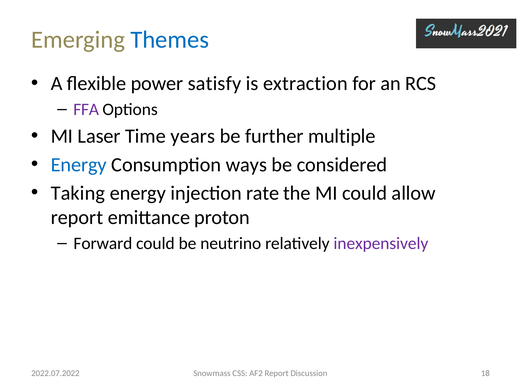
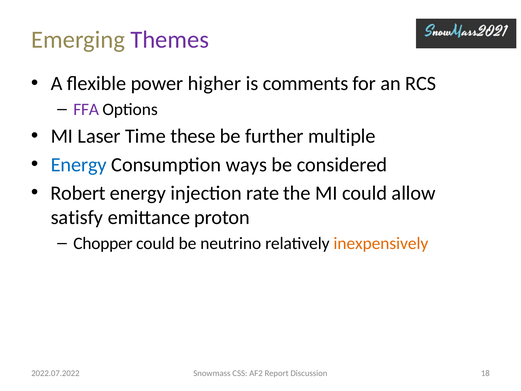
Themes colour: blue -> purple (170, 40)
satisfy: satisfy -> higher (215, 83)
extraction: extraction -> comments (306, 83)
years: years -> these (193, 136)
Taking: Taking -> Robert (78, 193)
report: report -> satisfy (77, 217)
Forward: Forward -> Chopper (103, 243)
inexpensively colour: purple -> orange (381, 243)
